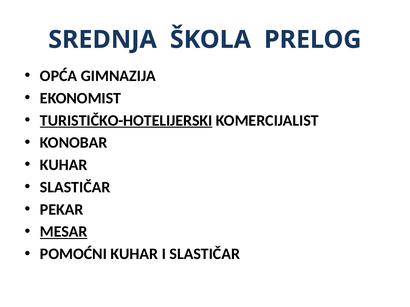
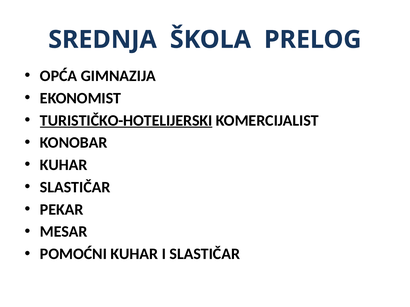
MESAR underline: present -> none (64, 232)
